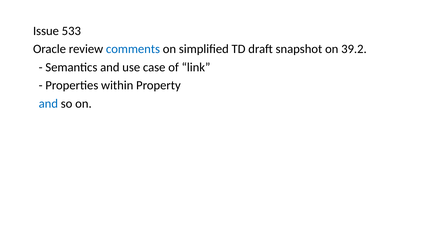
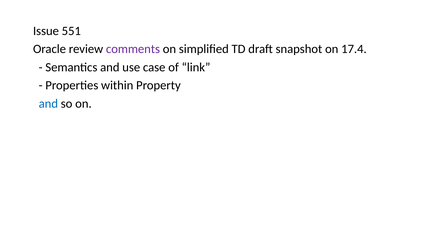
533: 533 -> 551 (71, 31)
comments colour: blue -> purple (133, 49)
39.2: 39.2 -> 17.4 (354, 49)
